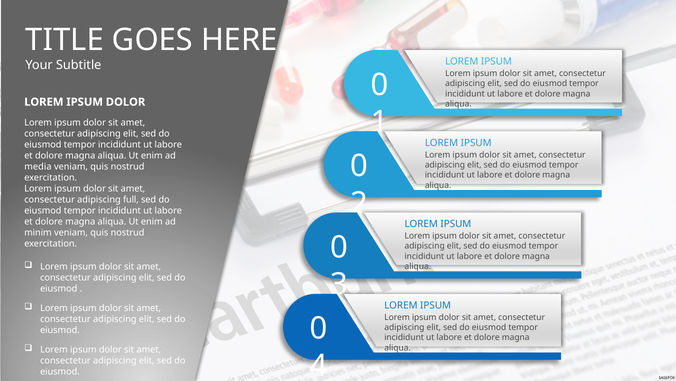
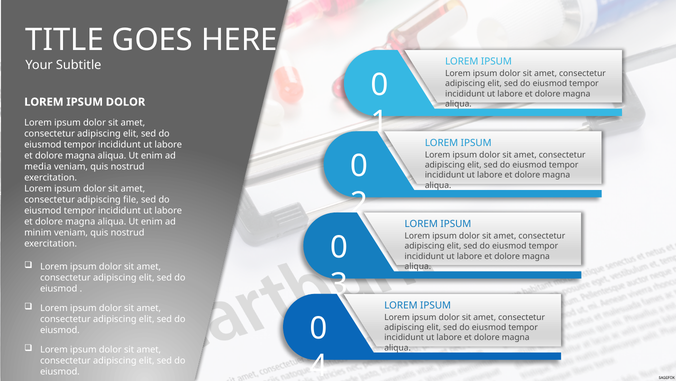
full: full -> file (131, 199)
